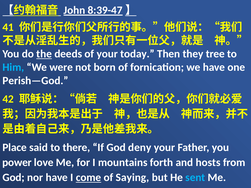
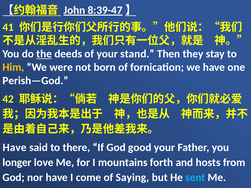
today: today -> stand (137, 54)
tree: tree -> stay (215, 54)
Him colour: light blue -> yellow (13, 67)
Place: Place -> Have (15, 148)
deny: deny -> good (140, 148)
power: power -> longer (17, 163)
come underline: present -> none (88, 178)
